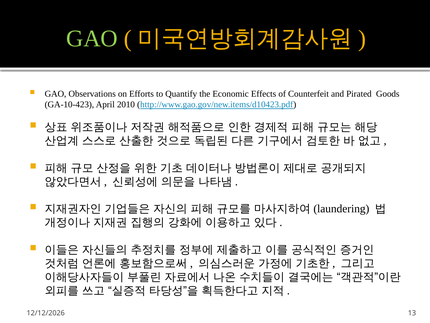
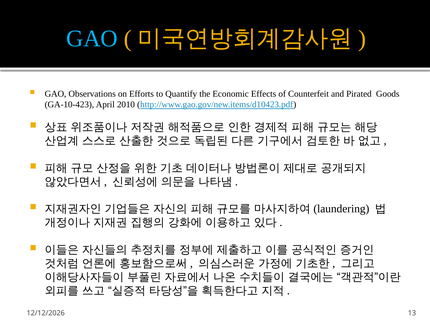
GAO colour: light green -> light blue (92, 38)
